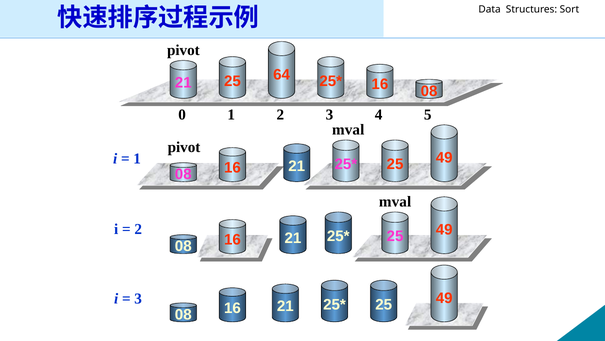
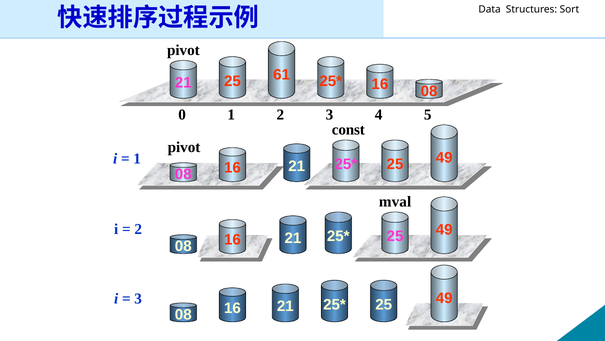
64: 64 -> 61 (282, 74)
mval: mval -> const (348, 129)
